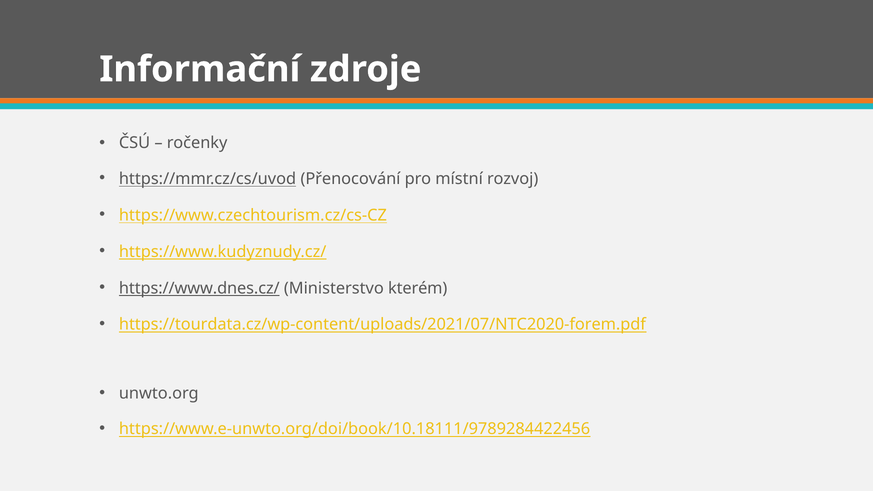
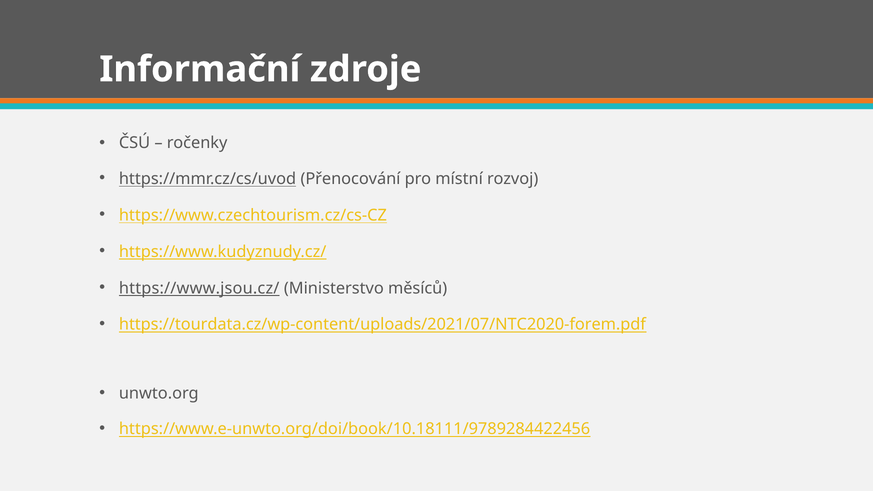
https://www.dnes.cz/: https://www.dnes.cz/ -> https://www.jsou.cz/ (199, 288)
kterém: kterém -> měsíců (418, 288)
